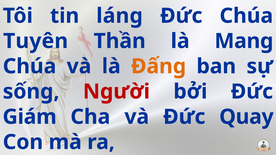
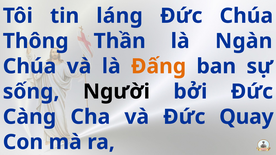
Tuyên: Tuyên -> Thông (36, 41)
Mang: Mang -> Ngàn (244, 41)
Người colour: red -> black (116, 92)
Giám: Giám -> Càng (29, 117)
